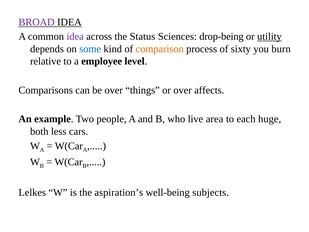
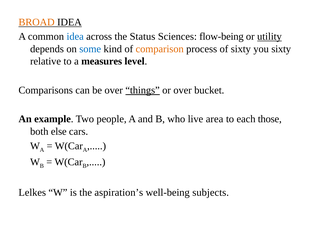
BROAD colour: purple -> orange (37, 22)
idea colour: purple -> blue (75, 37)
drop-being: drop-being -> flow-being (221, 37)
you burn: burn -> sixty (281, 49)
employee: employee -> measures (102, 61)
things underline: none -> present (143, 90)
affects: affects -> bucket (209, 90)
huge: huge -> those (270, 119)
less: less -> else (59, 131)
